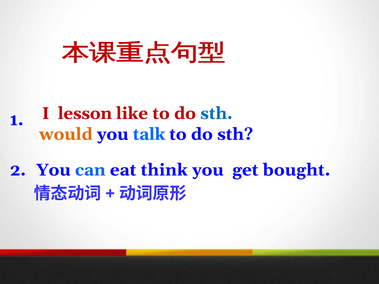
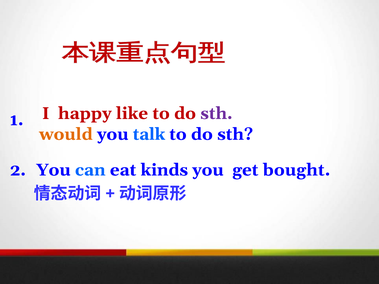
lesson: lesson -> happy (85, 113)
sth colour: blue -> purple (216, 113)
think: think -> kinds (164, 170)
